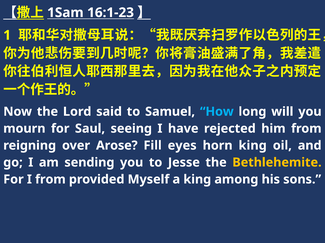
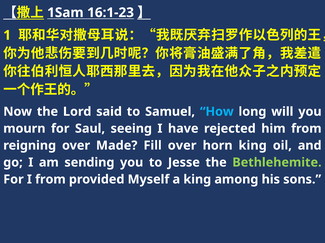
Arose: Arose -> Made (117, 146)
Fill eyes: eyes -> over (182, 146)
Bethlehemite colour: yellow -> light green (277, 163)
